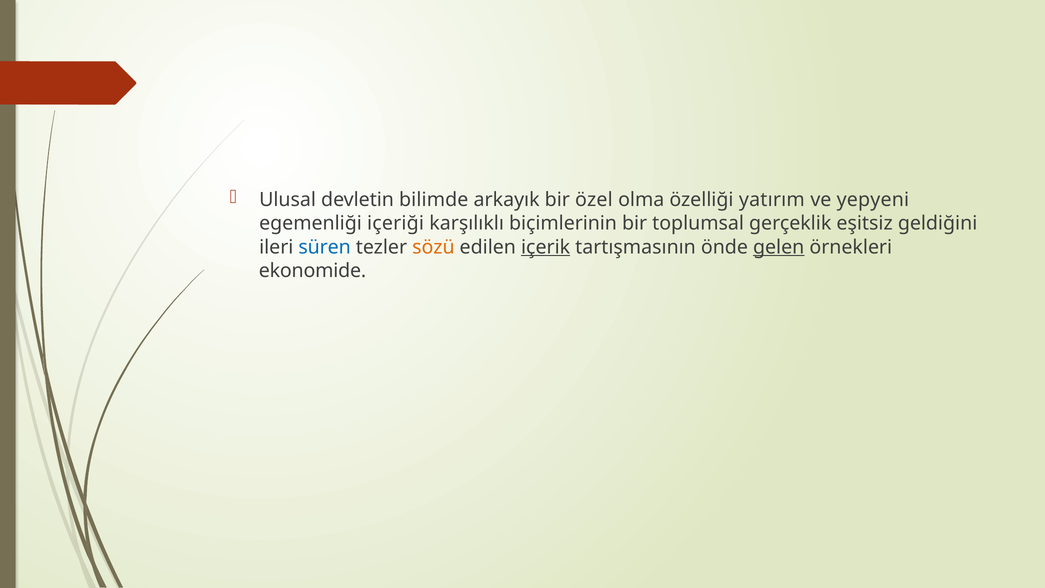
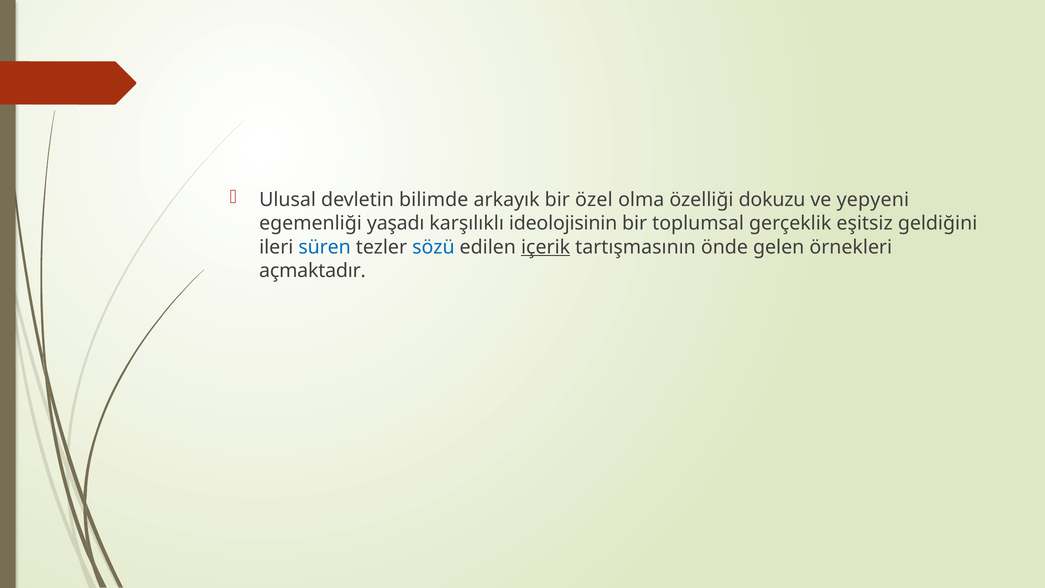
yatırım: yatırım -> dokuzu (772, 200)
içeriği: içeriği -> yaşadı (396, 223)
biçimlerinin: biçimlerinin -> ideolojisinin (563, 223)
sözü colour: orange -> blue (433, 247)
gelen underline: present -> none (779, 247)
ekonomide: ekonomide -> açmaktadır (312, 270)
